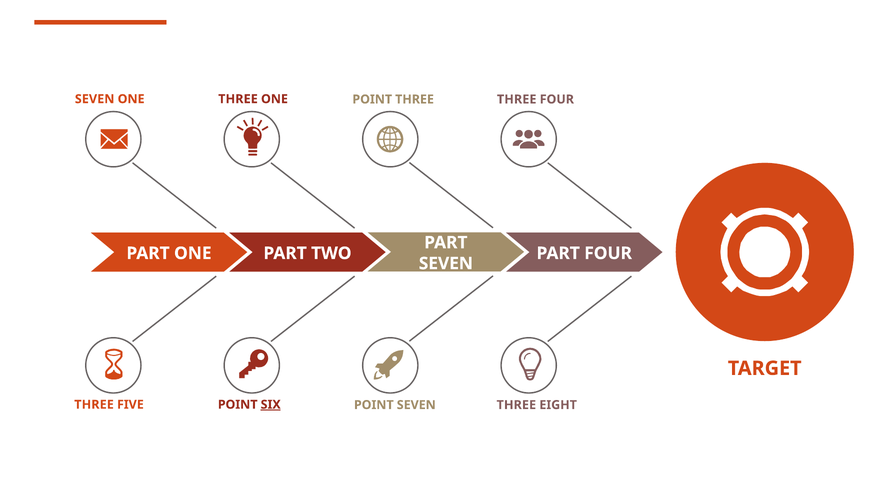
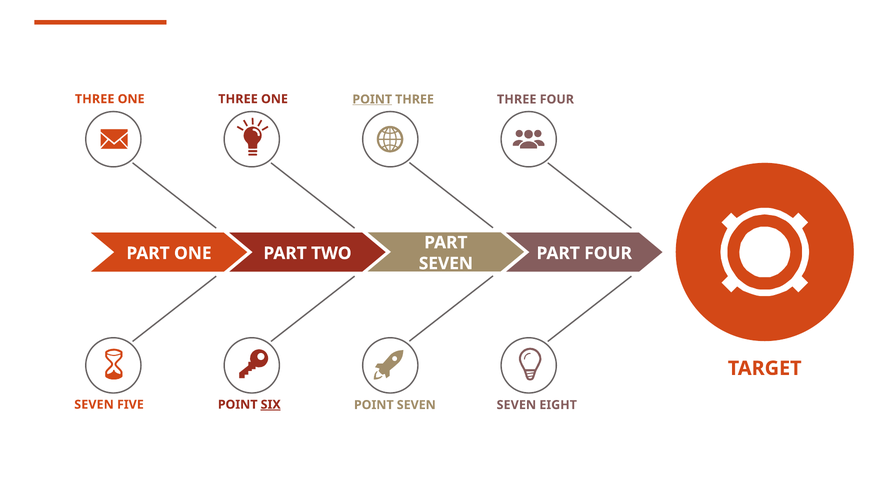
SEVEN: SEVEN -> THREE (95, 99)
POINT underline: none -> present (372, 99)
THREE: THREE -> SEVEN (94, 404)
SEVEN THREE: THREE -> SEVEN (516, 404)
